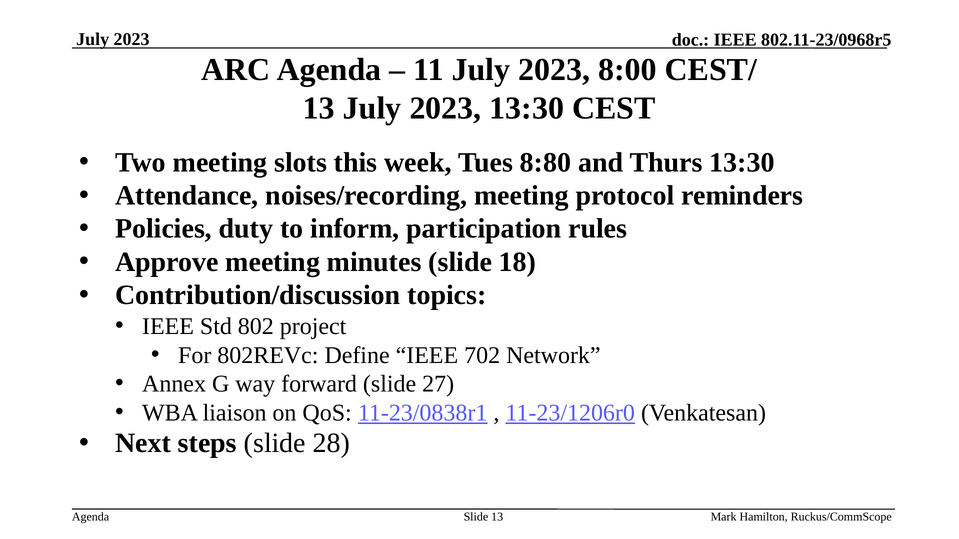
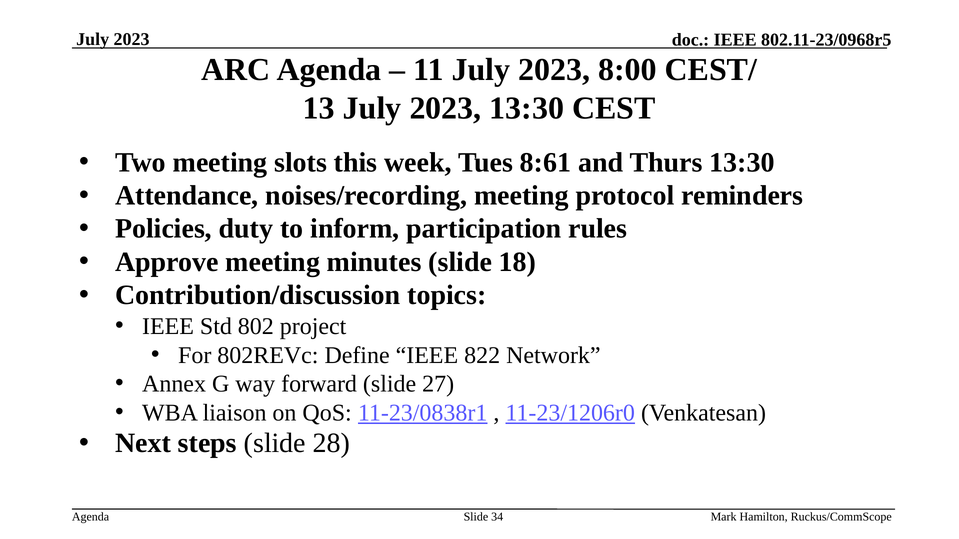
8:80: 8:80 -> 8:61 (546, 162)
702: 702 -> 822 (482, 355)
Slide 13: 13 -> 34 (497, 517)
